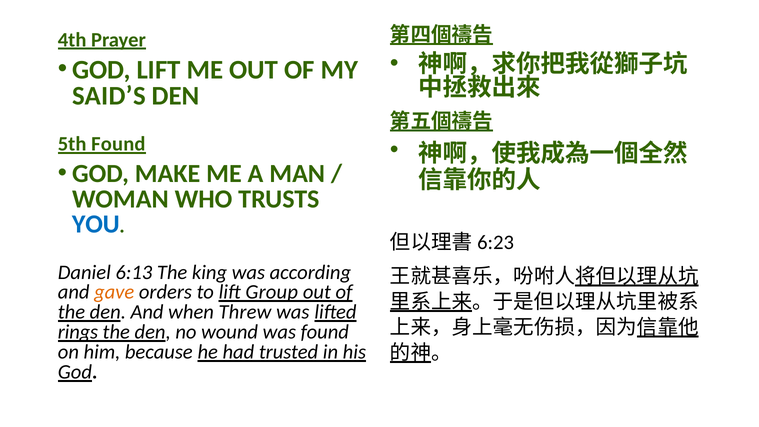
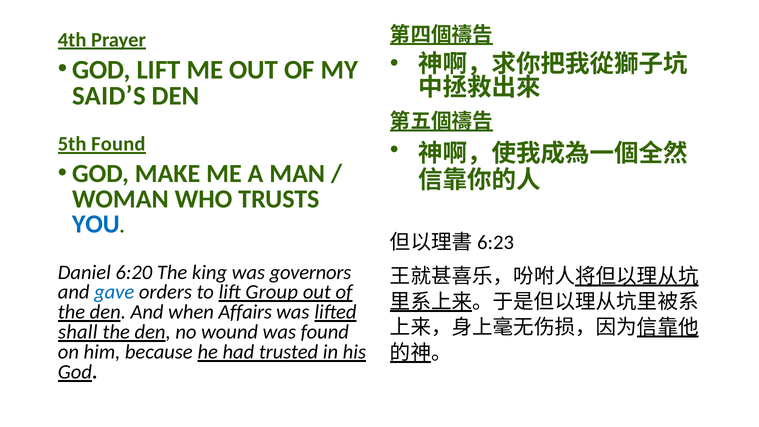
6:13: 6:13 -> 6:20 (134, 272)
according: according -> governors (310, 272)
gave colour: orange -> blue (114, 292)
Threw: Threw -> Affairs (245, 312)
rings: rings -> shall (78, 332)
